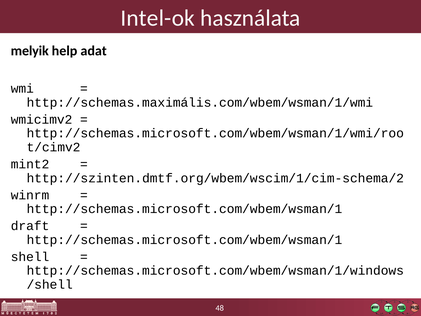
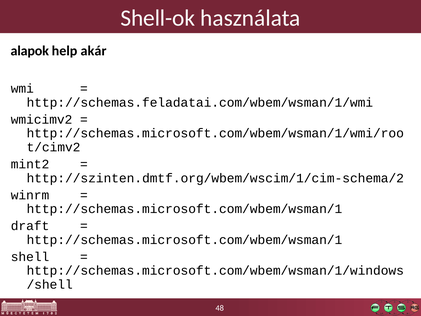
Intel-ok: Intel-ok -> Shell-ok (158, 18)
melyik: melyik -> alapok (30, 51)
adat: adat -> akár (94, 51)
http://schemas.maximális.com/wbem/wsman/1/wmi: http://schemas.maximális.com/wbem/wsman/1/wmi -> http://schemas.feladatai.com/wbem/wsman/1/wmi (200, 102)
